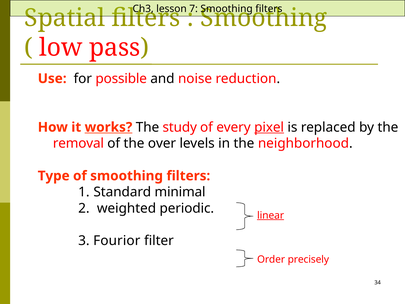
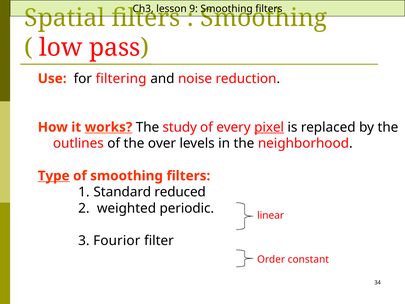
7: 7 -> 9 (194, 9)
possible: possible -> filtering (121, 79)
removal: removal -> outlines (78, 143)
Type underline: none -> present (54, 176)
minimal: minimal -> reduced (180, 192)
linear underline: present -> none (271, 215)
precisely: precisely -> constant (308, 259)
